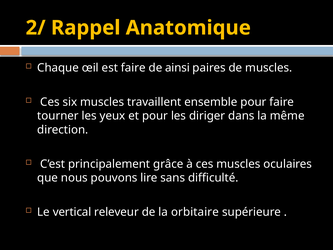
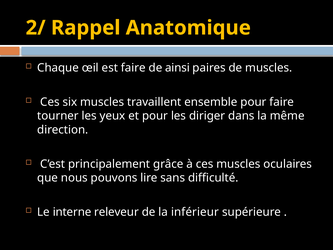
vertical: vertical -> interne (72, 212)
orbitaire: orbitaire -> inférieur (195, 212)
